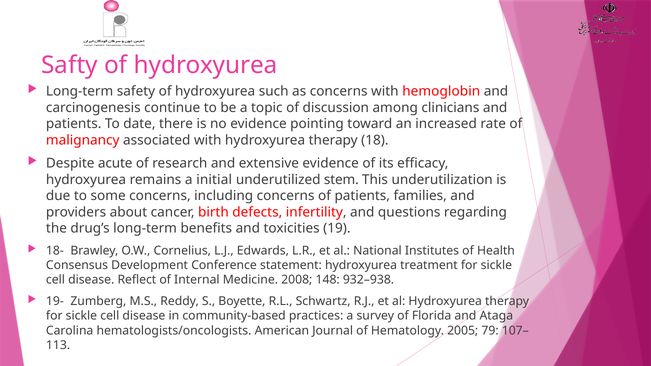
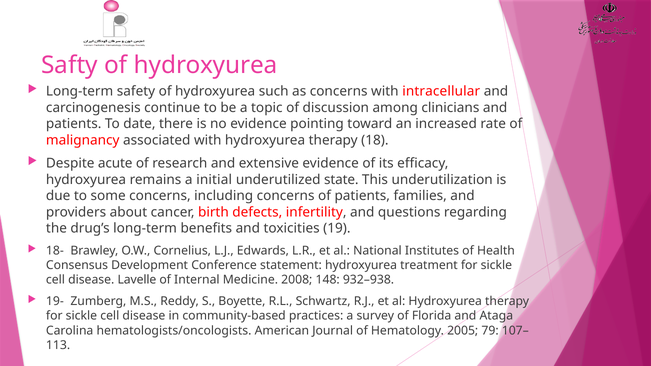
hemoglobin: hemoglobin -> intracellular (441, 91)
stem: stem -> state (341, 180)
Reflect: Reflect -> Lavelle (137, 280)
